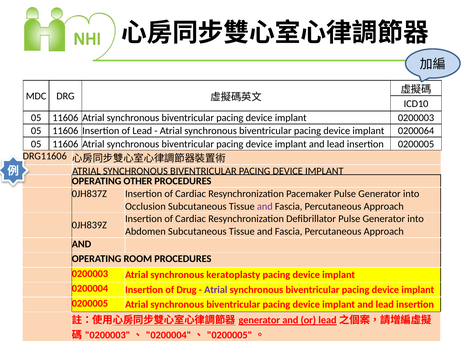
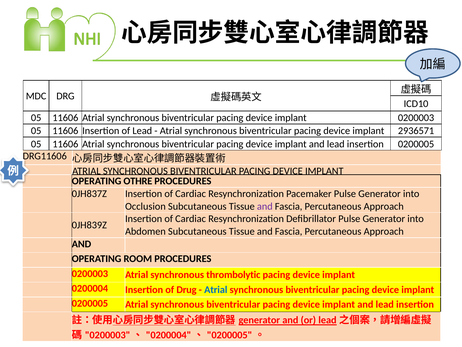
0200064: 0200064 -> 2936571 (416, 131)
OTHER: OTHER -> OTHRE (138, 181)
keratoplasty: keratoplasty -> thrombolytic (233, 274)
Atrial colour: purple -> blue (216, 289)
